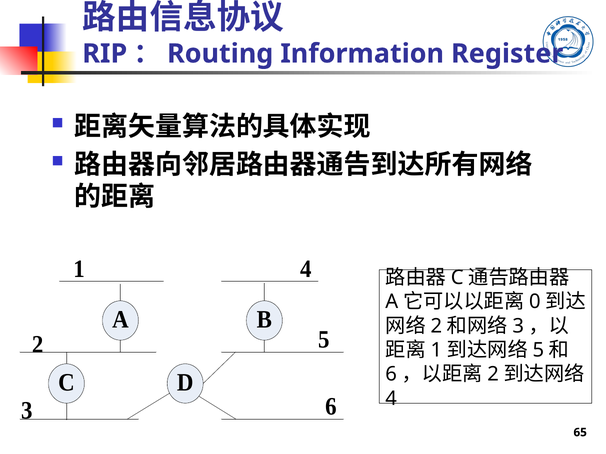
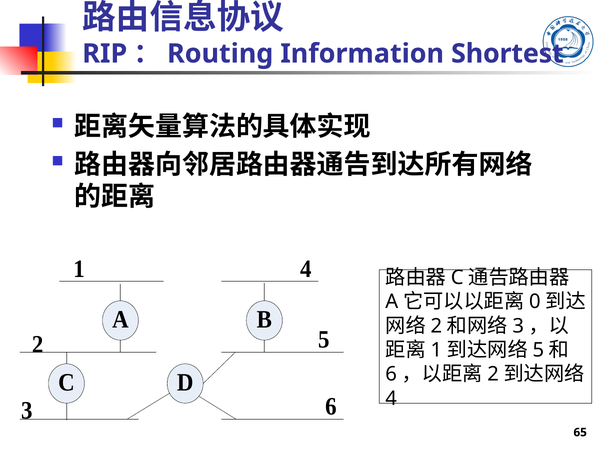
Register: Register -> Shortest (507, 54)
